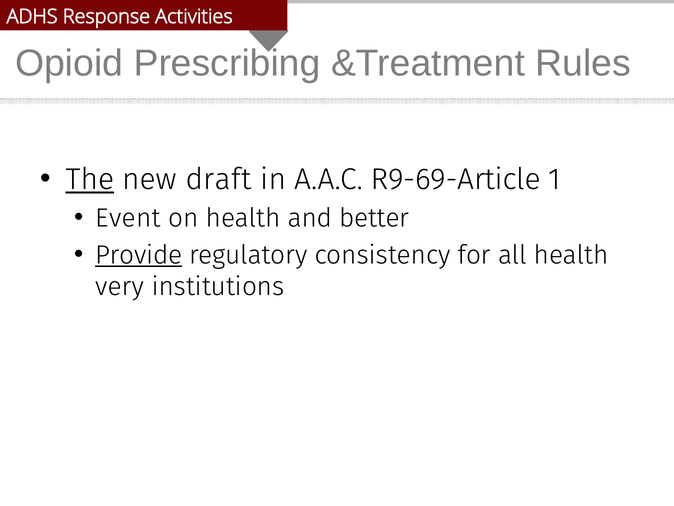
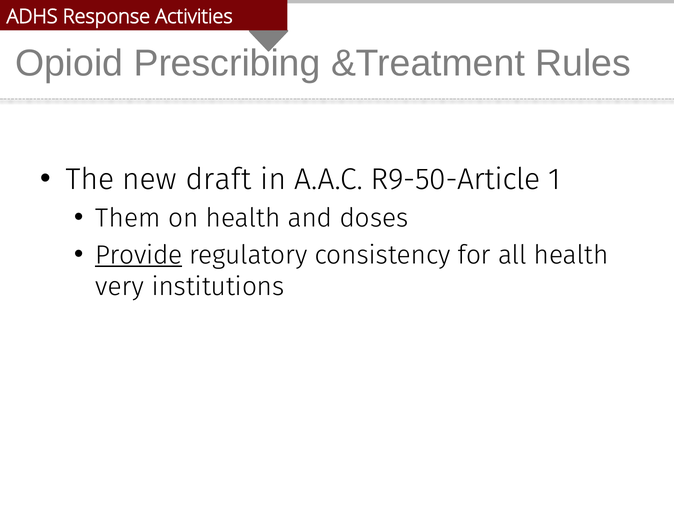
The underline: present -> none (90, 179)
R9-69-Article: R9-69-Article -> R9-50-Article (456, 179)
Event: Event -> Them (128, 218)
better: better -> doses (374, 218)
